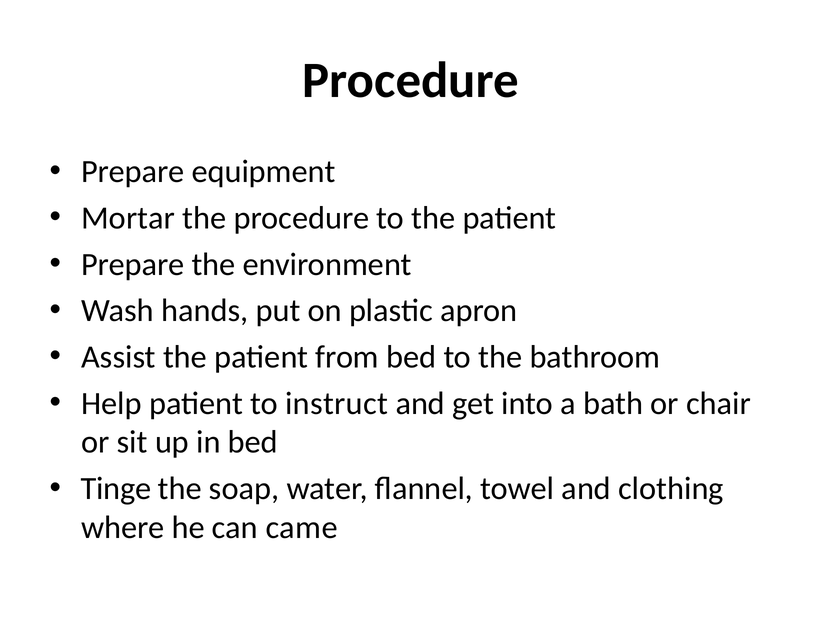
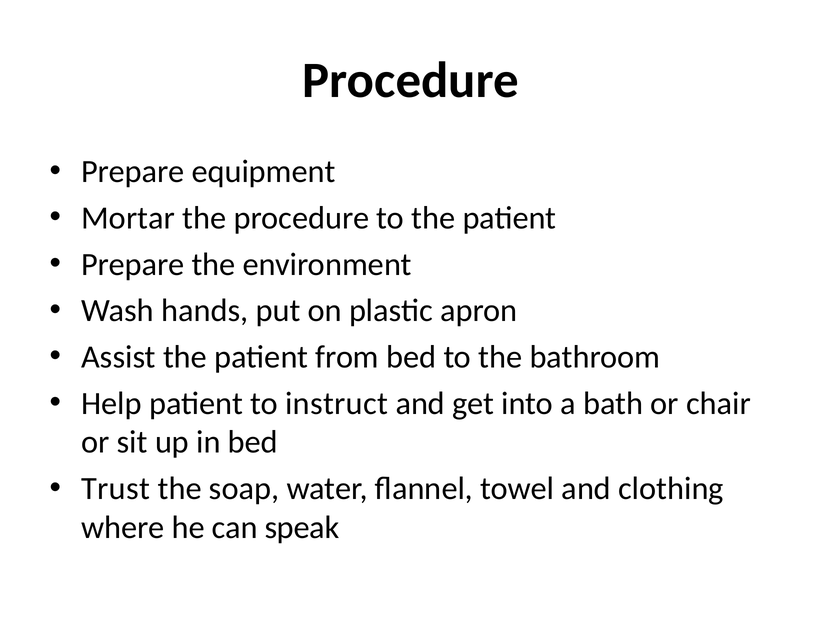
Tinge: Tinge -> Trust (116, 488)
came: came -> speak (302, 527)
